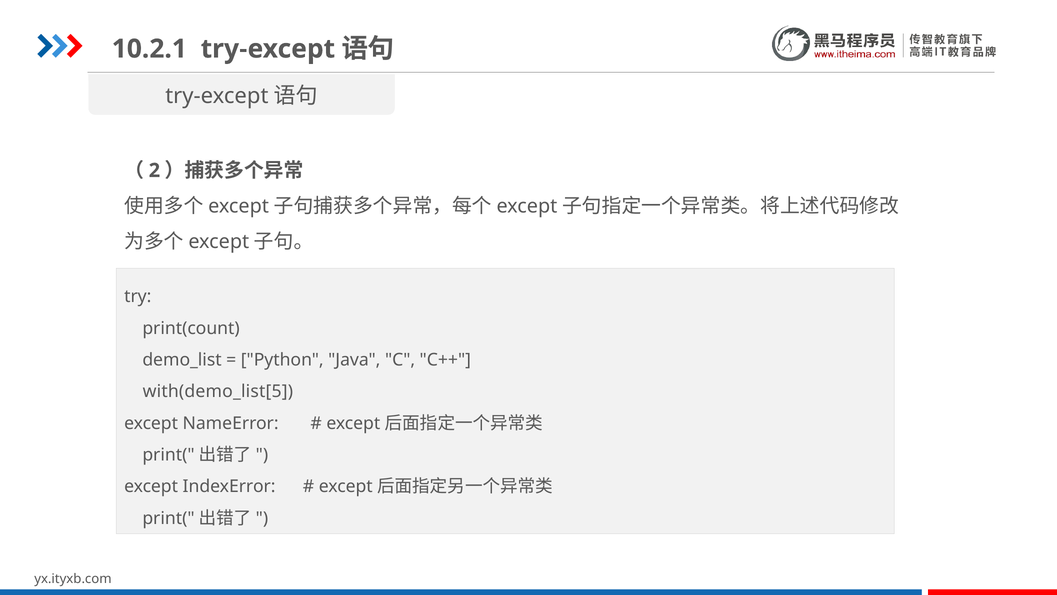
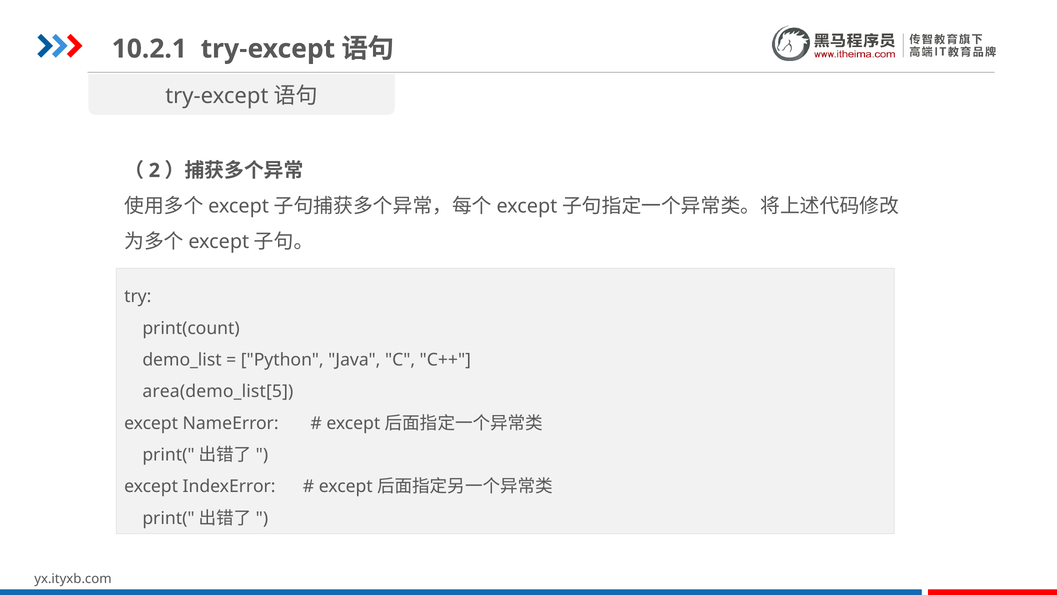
with(demo_list[5: with(demo_list[5 -> area(demo_list[5 (218, 391)
